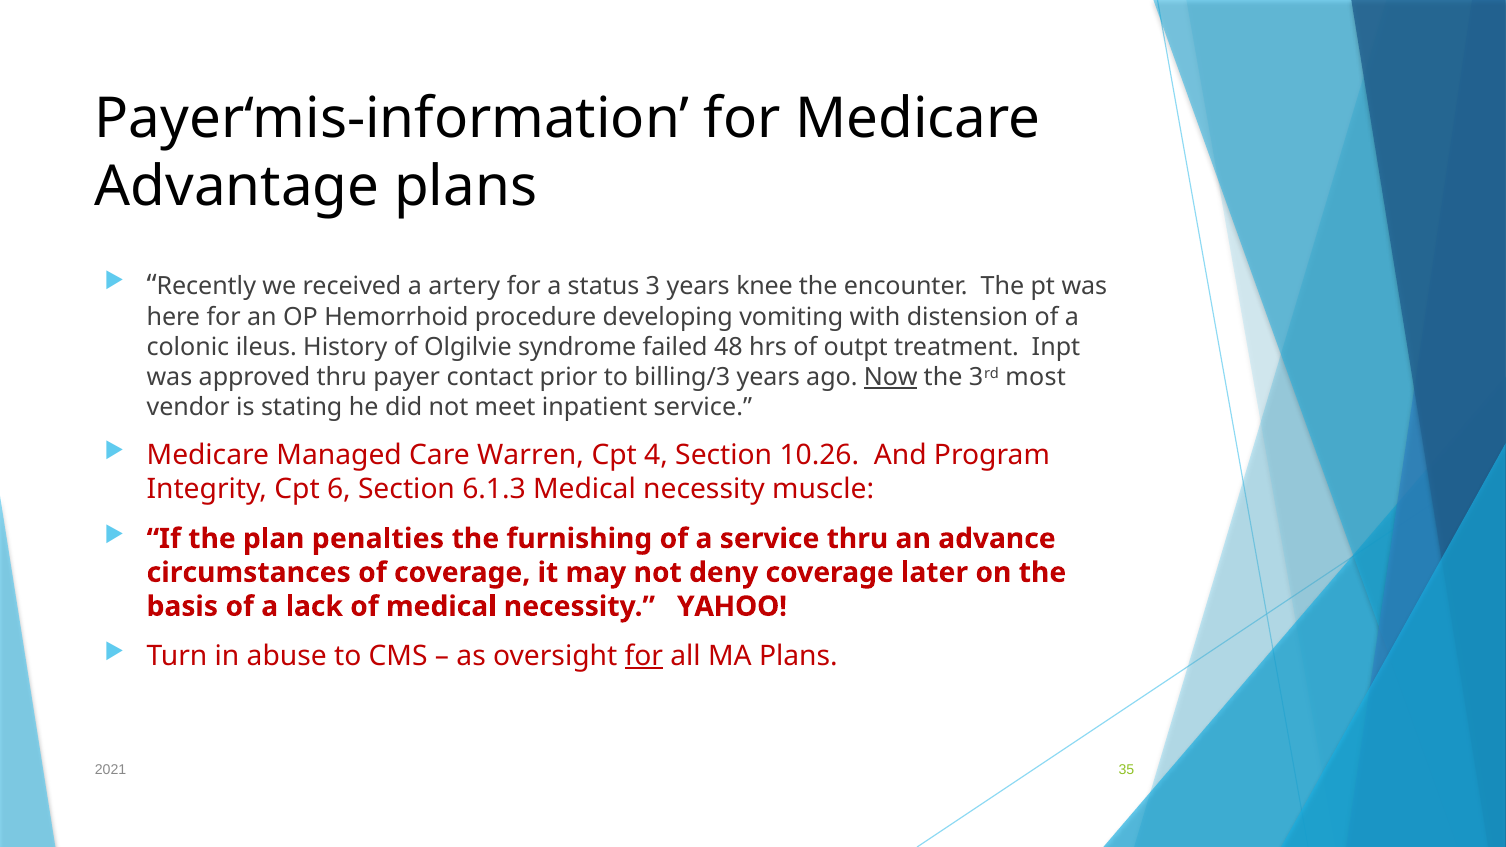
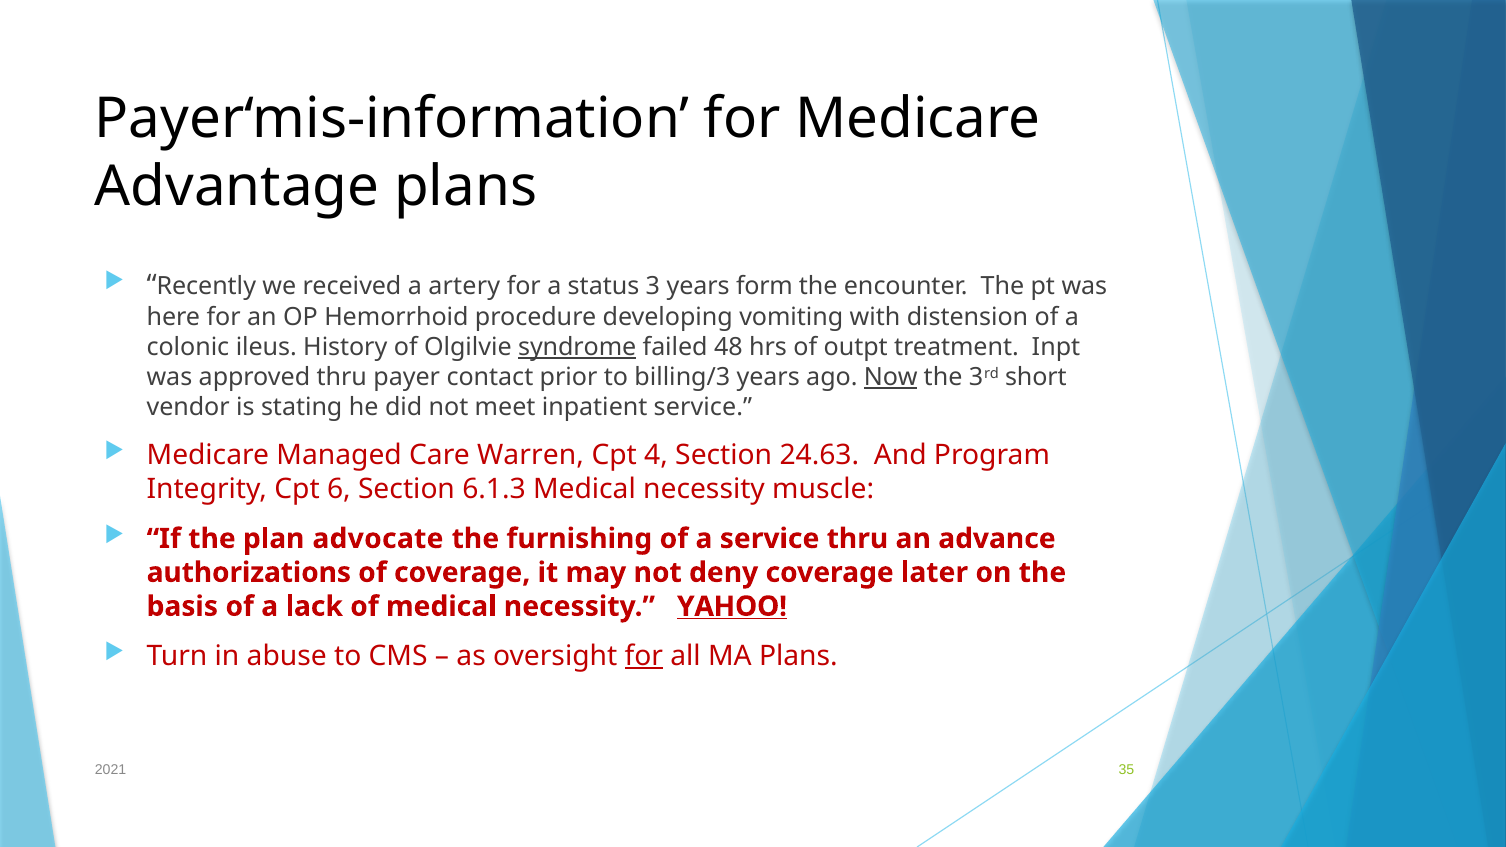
knee: knee -> form (764, 287)
syndrome underline: none -> present (577, 347)
most: most -> short (1036, 377)
10.26: 10.26 -> 24.63 (819, 455)
penalties: penalties -> advocate (378, 539)
circumstances: circumstances -> authorizations (249, 573)
YAHOO underline: none -> present (732, 607)
